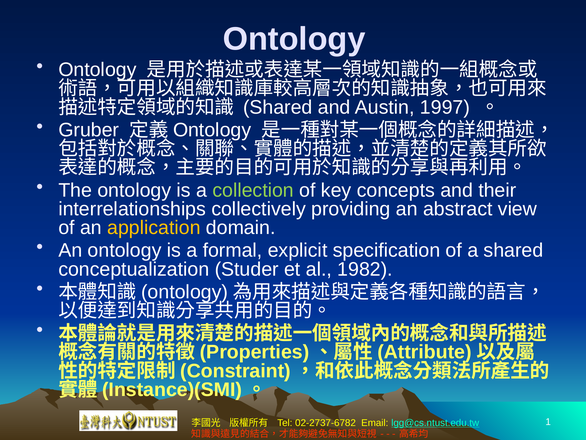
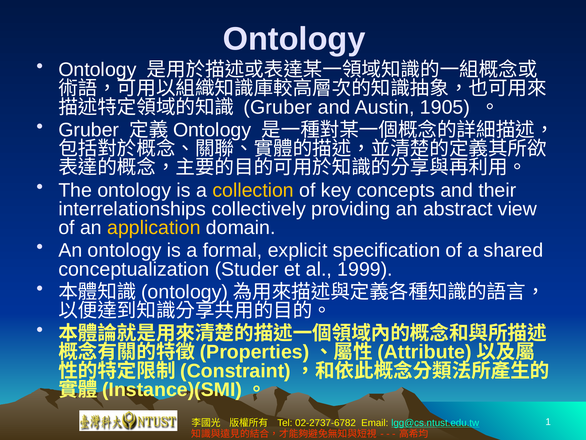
Shared: Shared -> Gruber (278, 107)
1997: 1997 -> 1905 (445, 107)
collection colour: light green -> yellow (253, 190)
1982: 1982 -> 1999 (365, 269)
